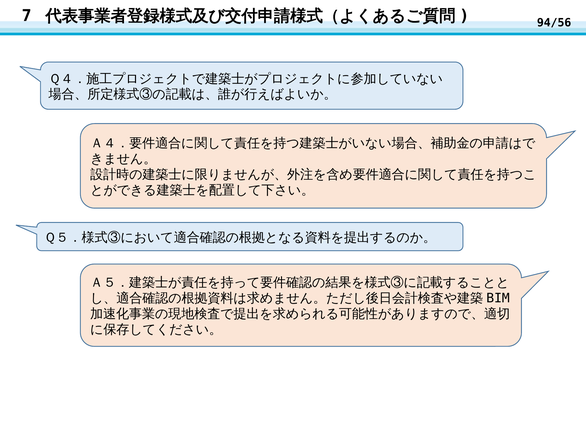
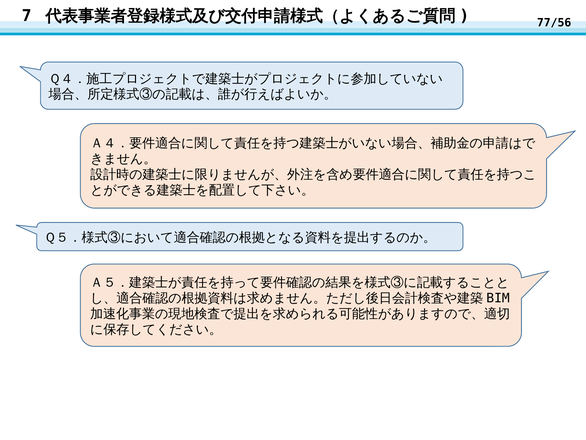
94/56: 94/56 -> 77/56 (554, 23)
